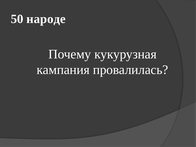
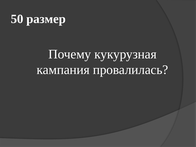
народе: народе -> размер (46, 19)
